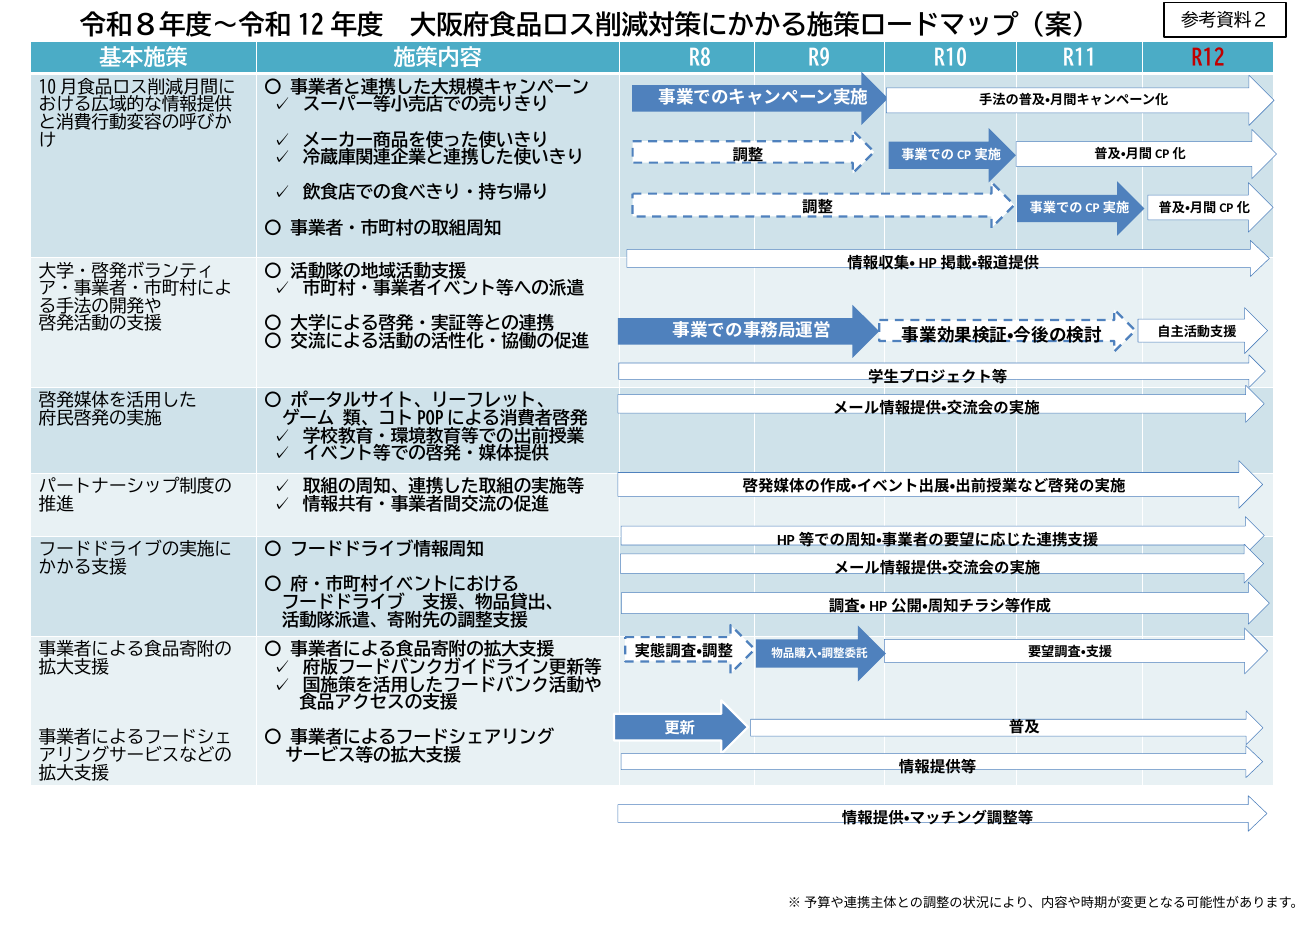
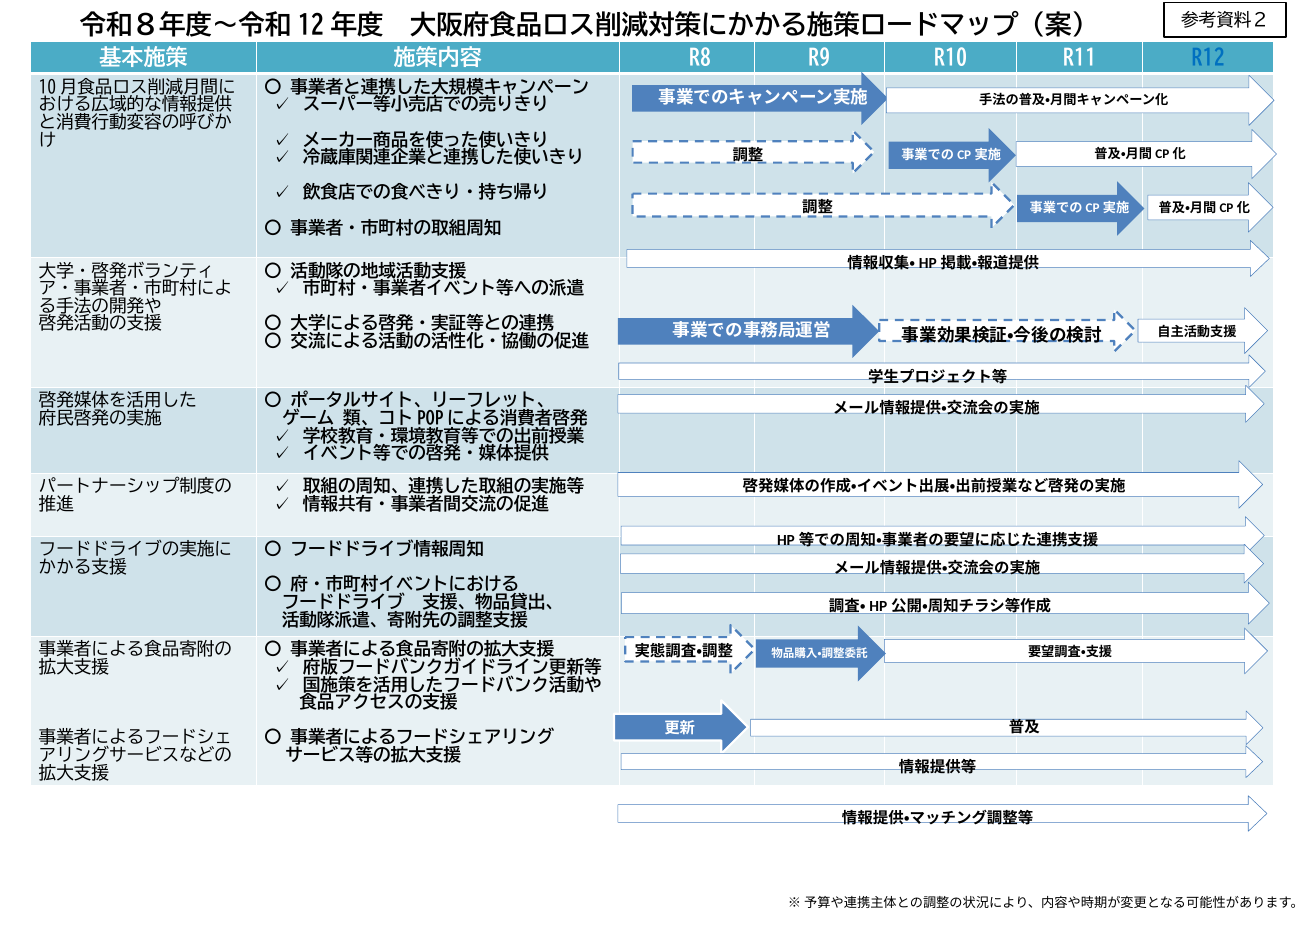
R12 colour: red -> blue (1208, 58)
